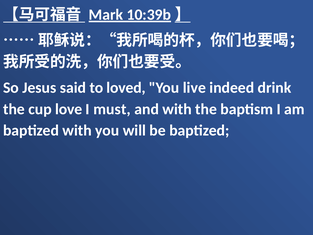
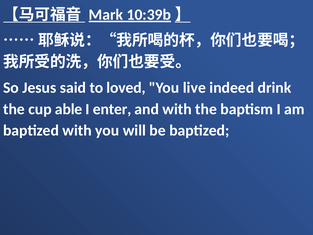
love: love -> able (69, 109)
must: must -> enter (112, 109)
